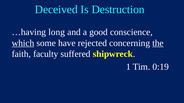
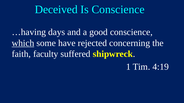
Is Destruction: Destruction -> Conscience (118, 9)
long: long -> days (57, 32)
the underline: present -> none (158, 43)
0:19: 0:19 -> 4:19 (161, 67)
